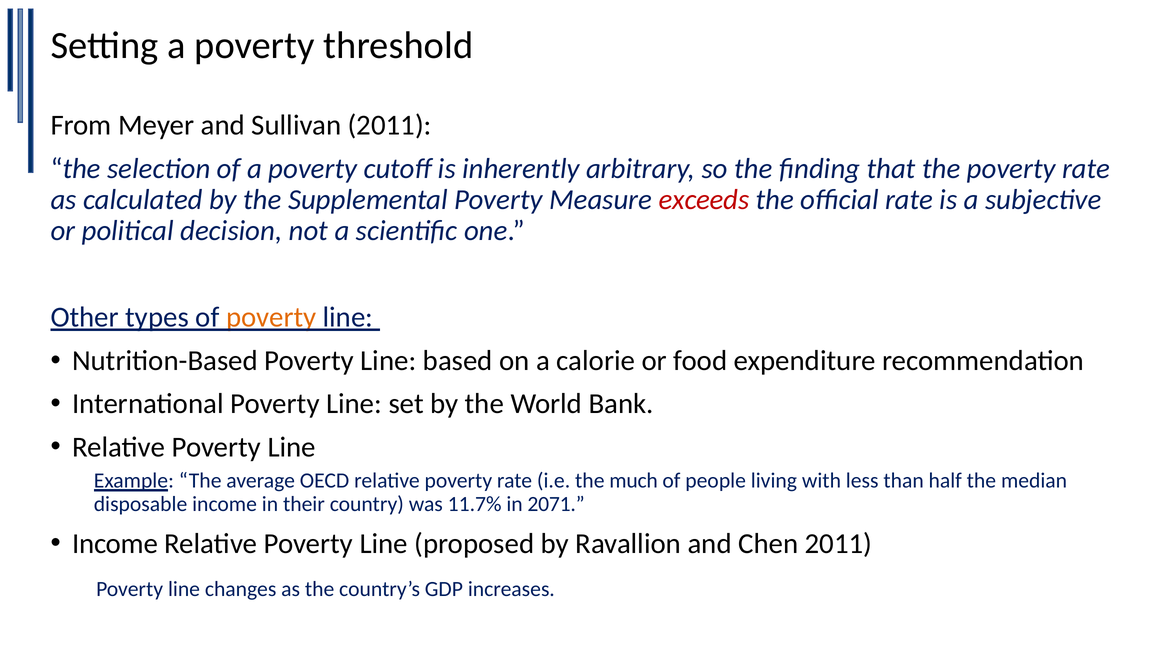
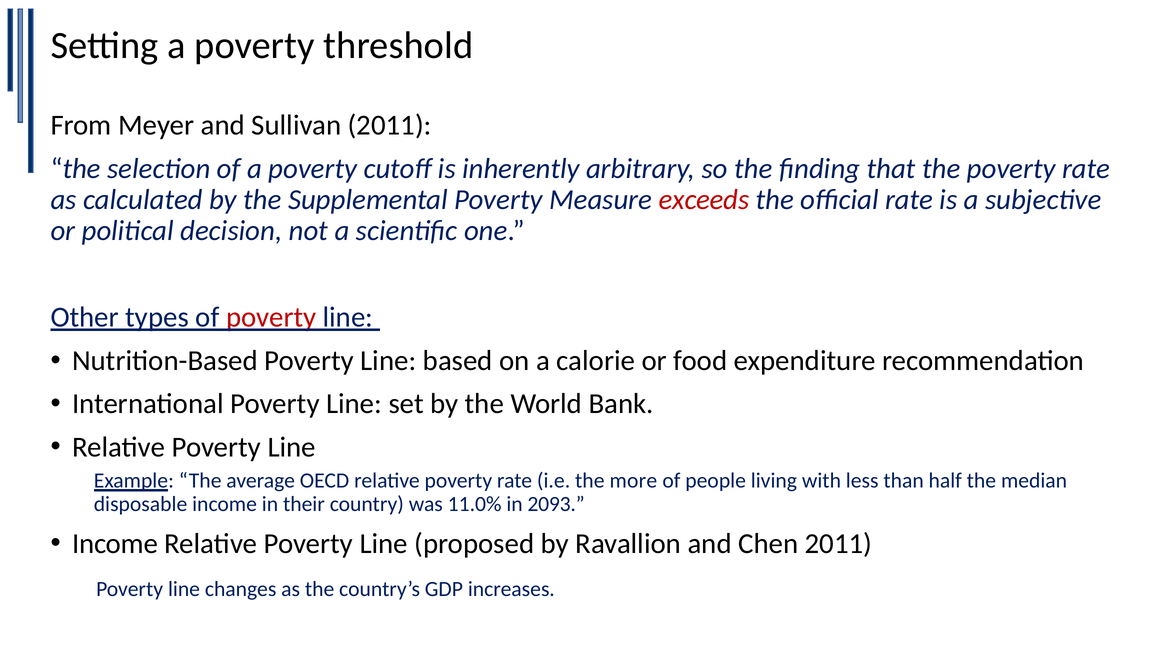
poverty colour: orange -> red (271, 317)
much: much -> more (633, 481)
11.7%: 11.7% -> 11.0% (475, 504)
2071: 2071 -> 2093 (556, 504)
